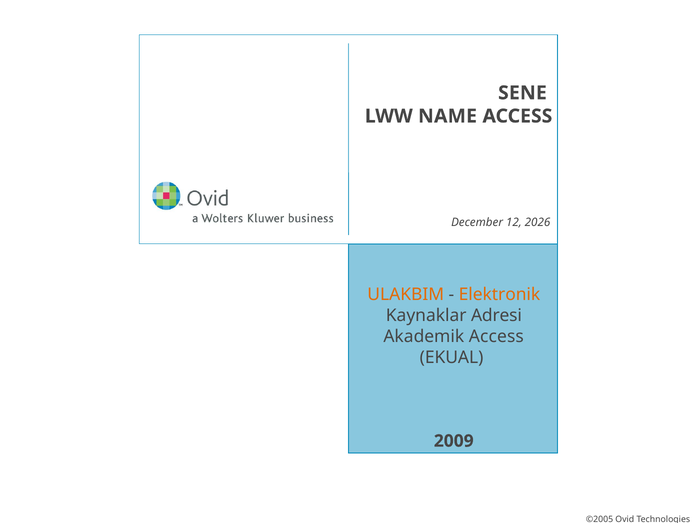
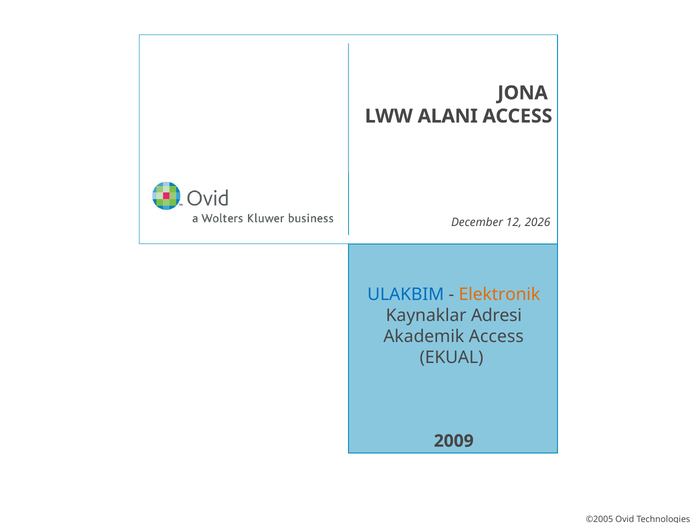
SENE: SENE -> JONA (523, 93)
NAME: NAME -> ALANI (448, 116)
ULAKBIM colour: orange -> blue (406, 294)
